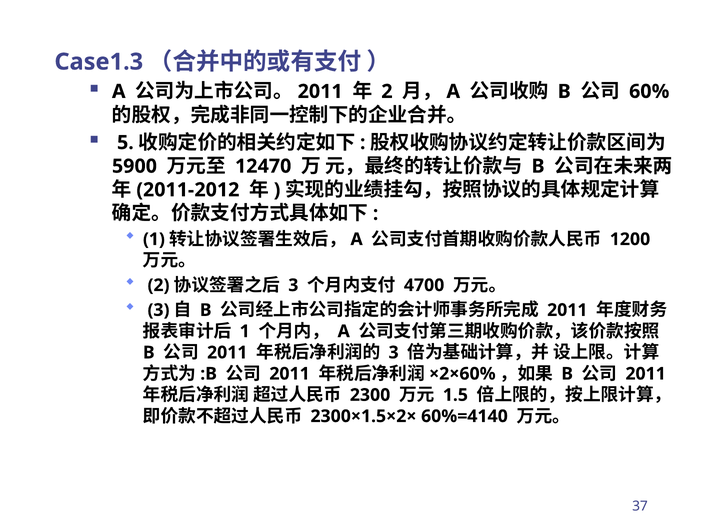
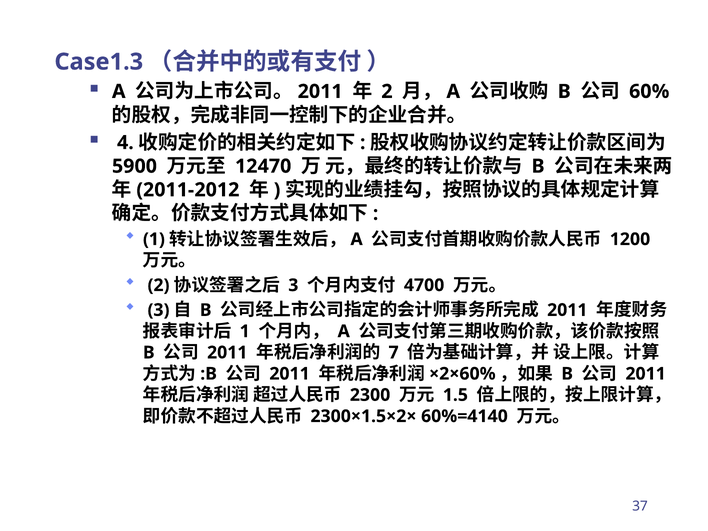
5: 5 -> 4 (125, 143)
3: 3 -> 7 (394, 353)
